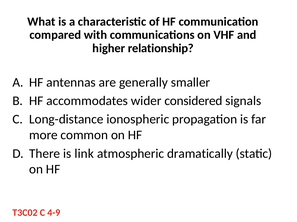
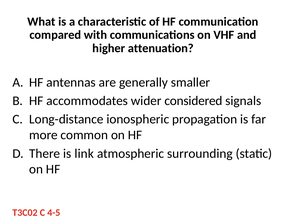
relationship: relationship -> attenuation (161, 48)
dramatically: dramatically -> surrounding (200, 154)
4-9: 4-9 -> 4-5 (54, 213)
